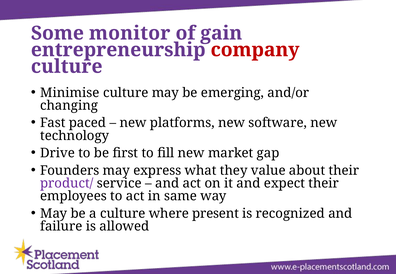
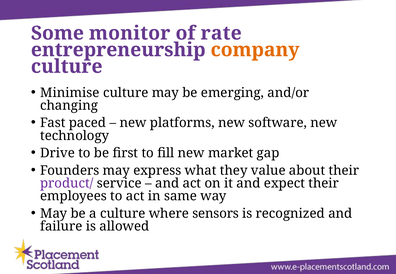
gain: gain -> rate (221, 33)
company colour: red -> orange (255, 50)
present: present -> sensors (216, 214)
